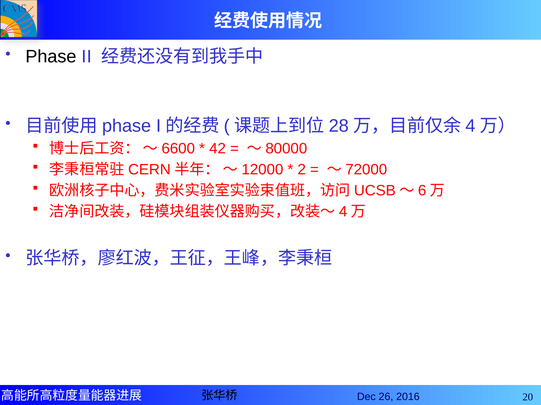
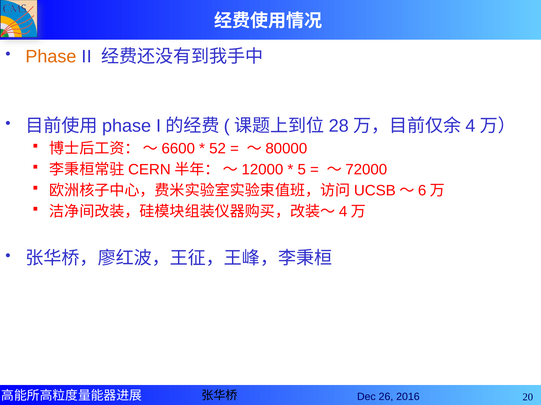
Phase colour: black -> orange (51, 57)
42: 42 -> 52 (218, 149)
2: 2 -> 5 (302, 170)
